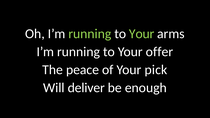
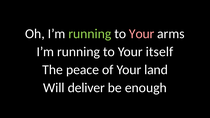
Your colour: light green -> pink (142, 34)
offer: offer -> itself (160, 52)
pick: pick -> land (156, 70)
